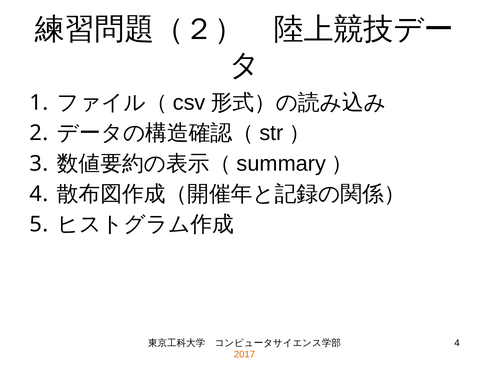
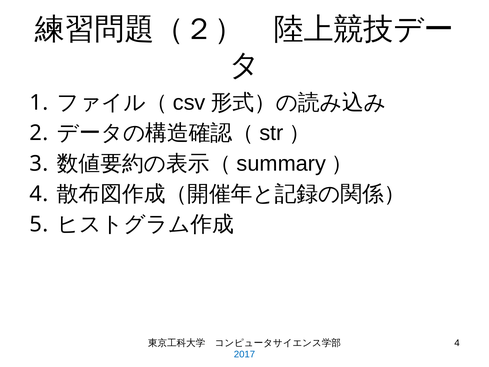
2017 colour: orange -> blue (244, 354)
